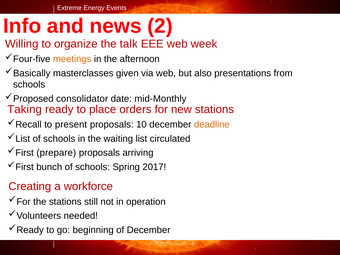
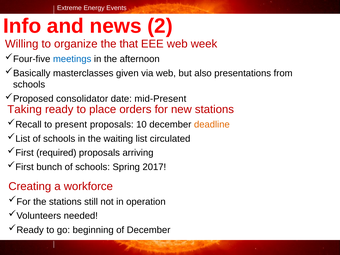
talk: talk -> that (129, 44)
meetings colour: orange -> blue (72, 59)
mid-Monthly: mid-Monthly -> mid-Present (160, 99)
prepare: prepare -> required (56, 153)
